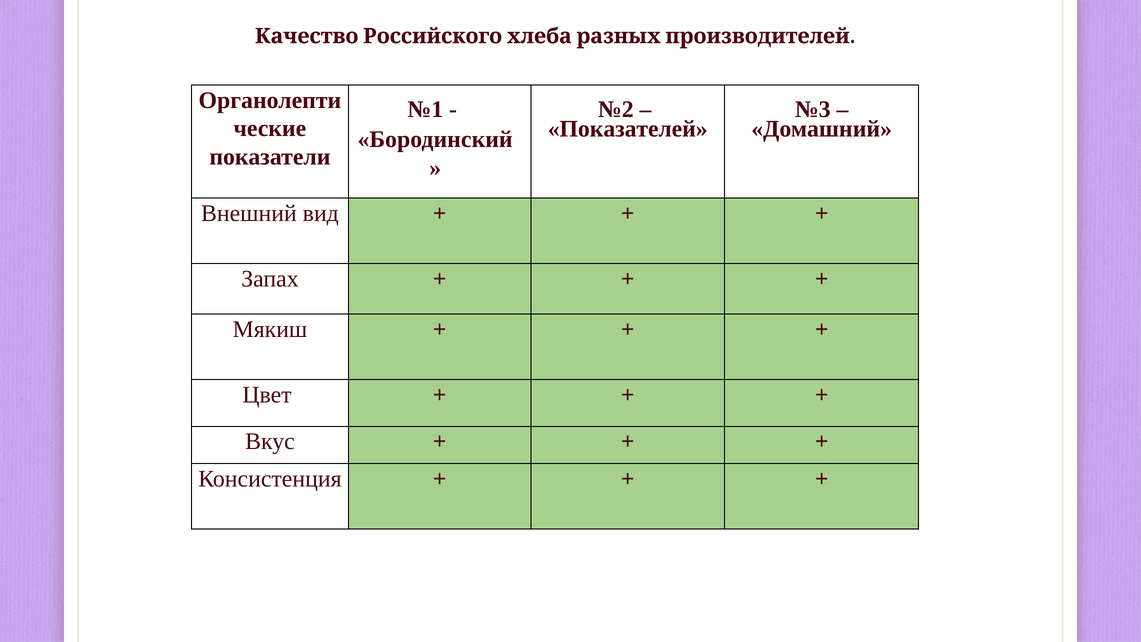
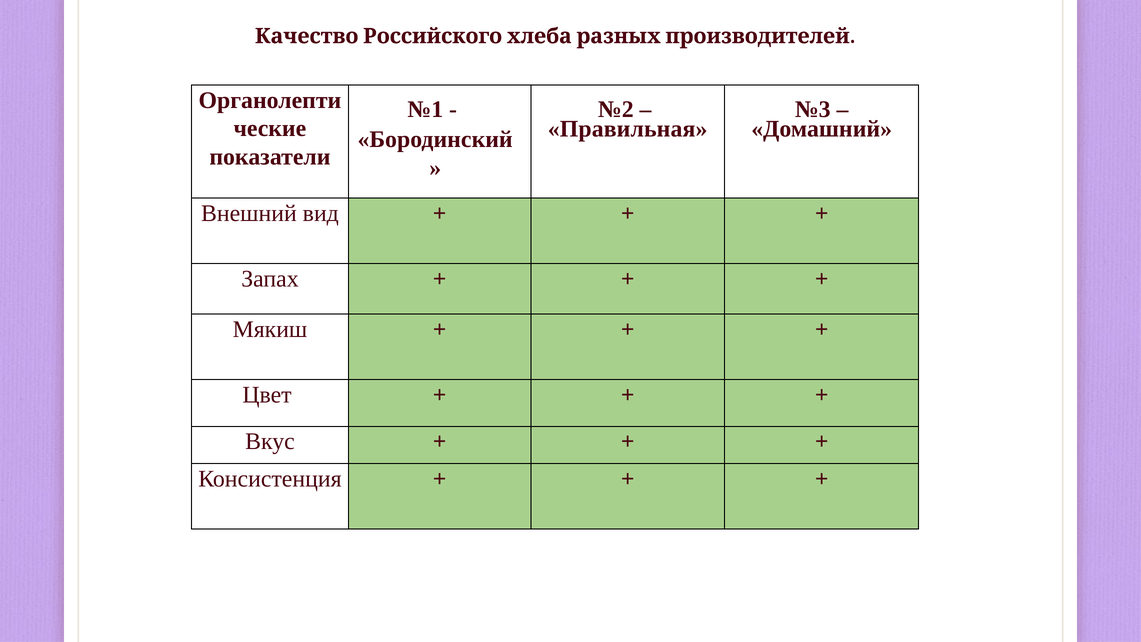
Показателей: Показателей -> Правильная (628, 129)
